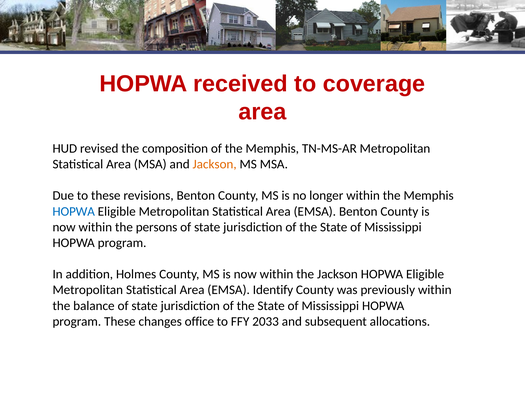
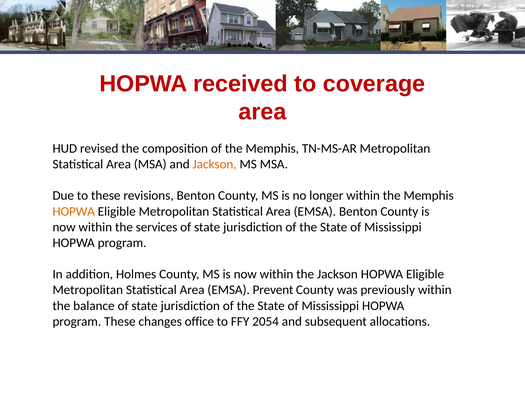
HOPWA colour: blue -> orange (74, 212)
persons: persons -> services (157, 228)
Identify: Identify -> Prevent (273, 291)
2033: 2033 -> 2054 (266, 322)
